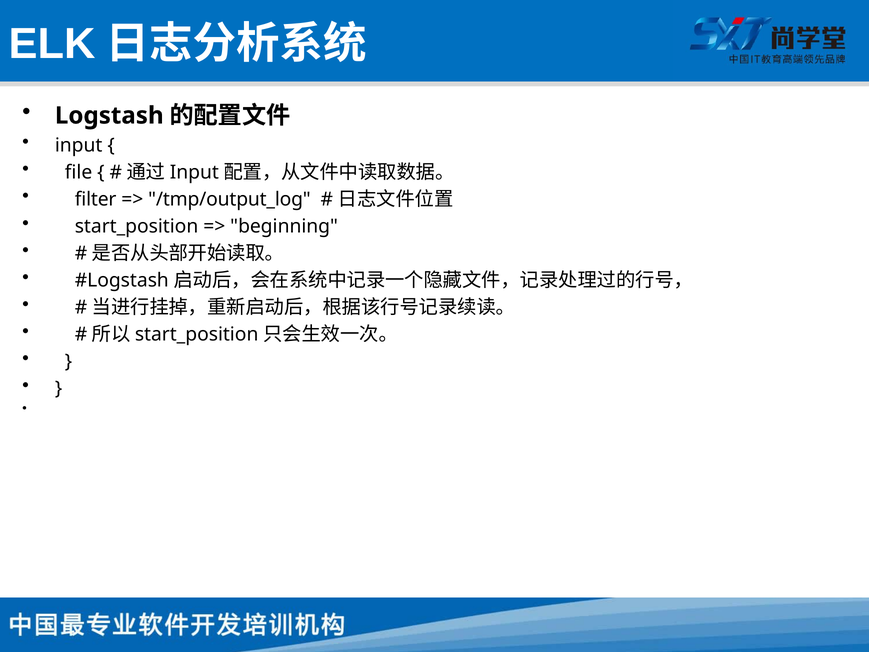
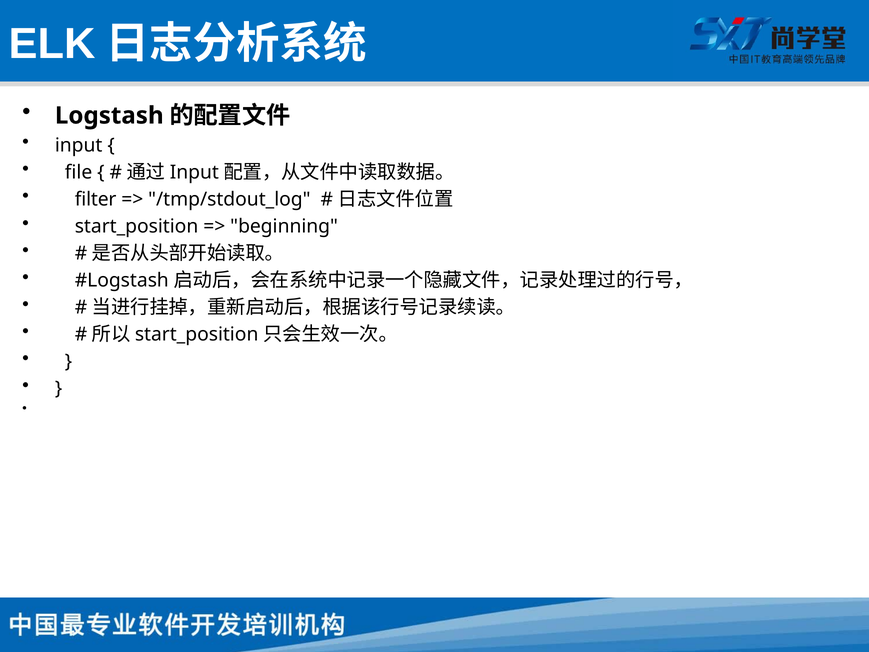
/tmp/output_log: /tmp/output_log -> /tmp/stdout_log (229, 199)
